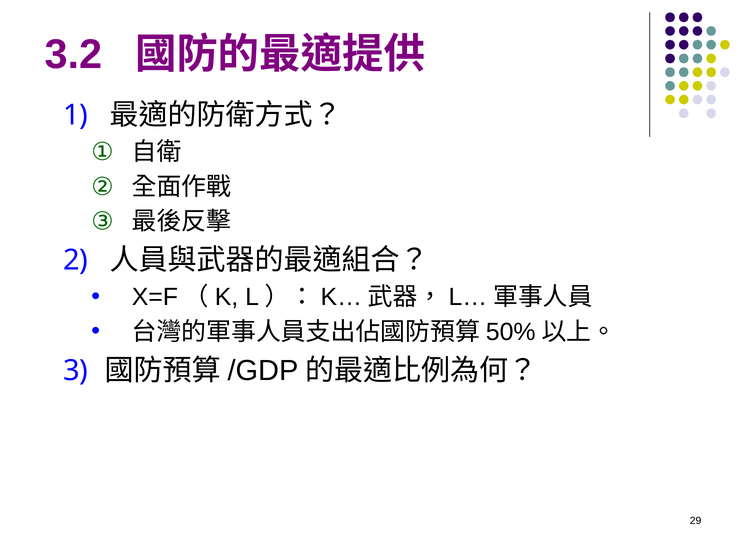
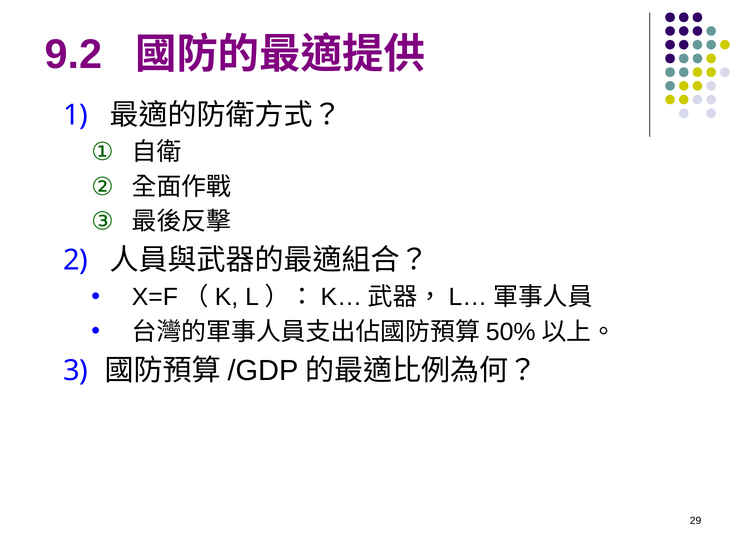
3.2: 3.2 -> 9.2 (74, 54)
